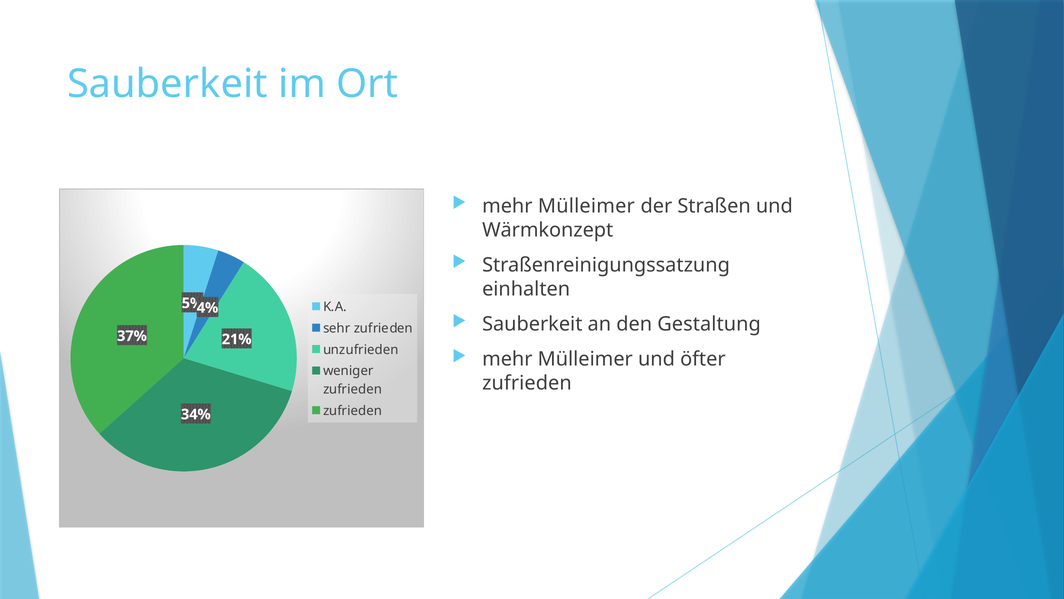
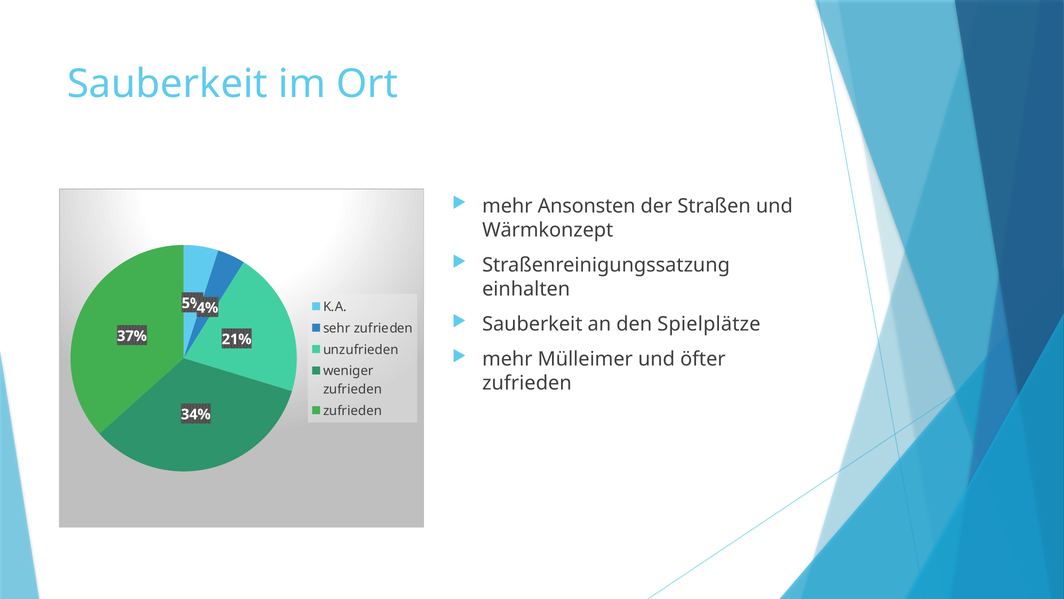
Mülleimer: Mülleimer -> Ansonsten (587, 206)
Gestaltung: Gestaltung -> Spielplätze (709, 324)
